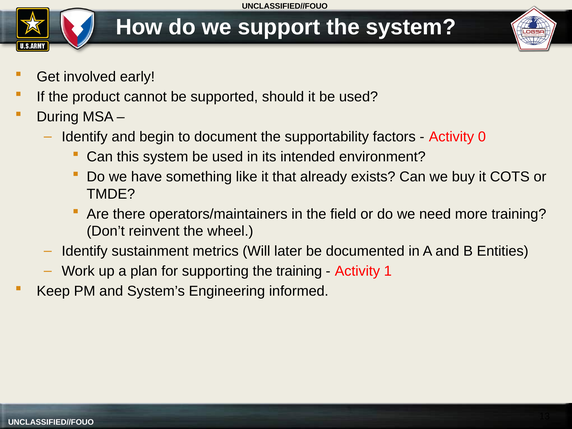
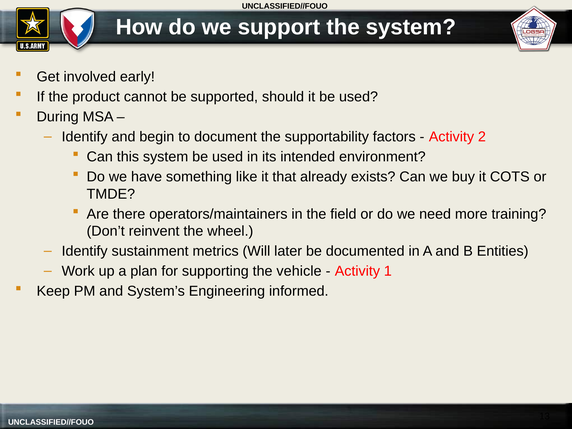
0: 0 -> 2 (482, 137)
the training: training -> vehicle (299, 271)
